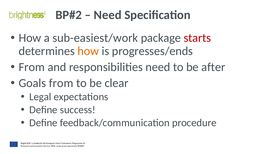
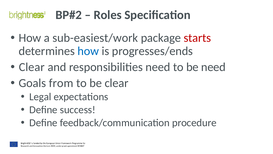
Need: Need -> Roles (108, 15)
how colour: orange -> blue (88, 51)
From: From -> Clear (32, 67)
be after: after -> need (213, 67)
